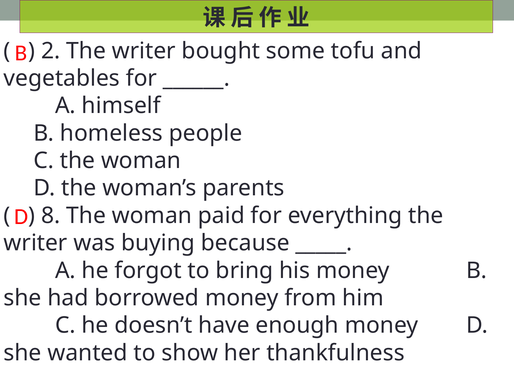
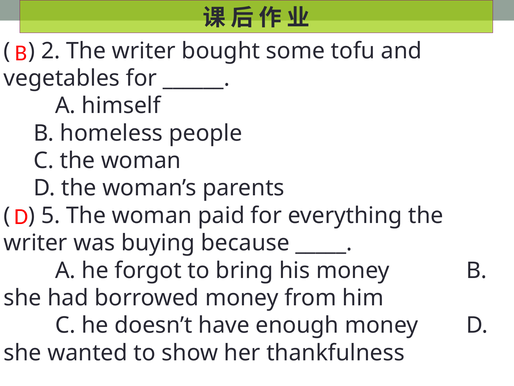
8: 8 -> 5 (51, 215)
